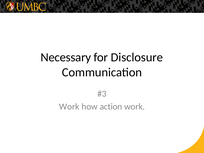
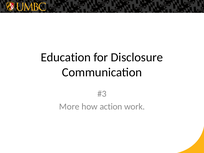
Necessary: Necessary -> Education (66, 57)
Work: Work -> More (69, 107)
